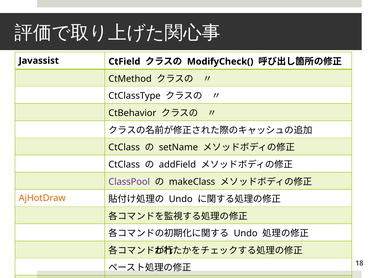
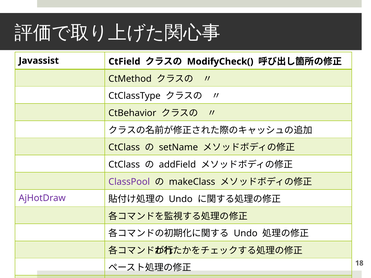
AjHotDraw colour: orange -> purple (42, 198)
